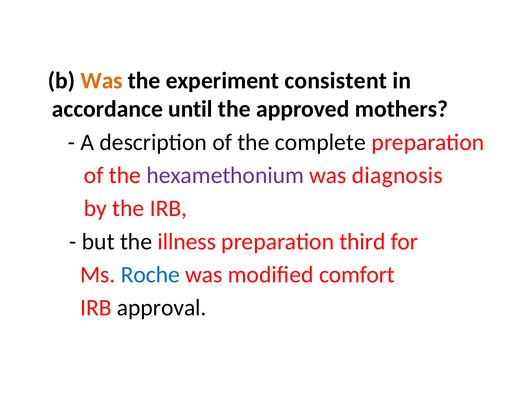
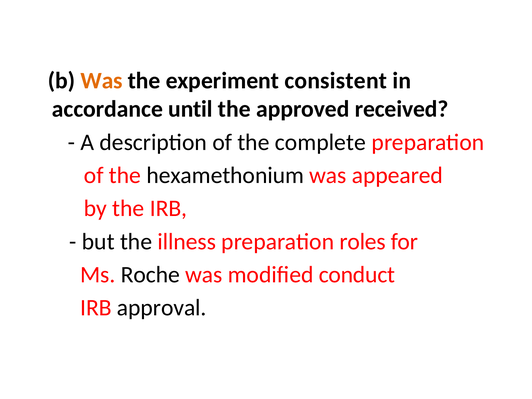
mothers: mothers -> received (402, 109)
hexamethonium colour: purple -> black (225, 175)
diagnosis: diagnosis -> appeared (397, 175)
third: third -> roles (363, 242)
Roche colour: blue -> black (150, 275)
comfort: comfort -> conduct (357, 275)
